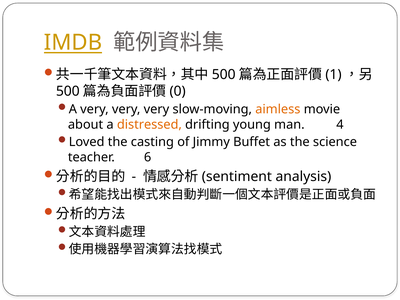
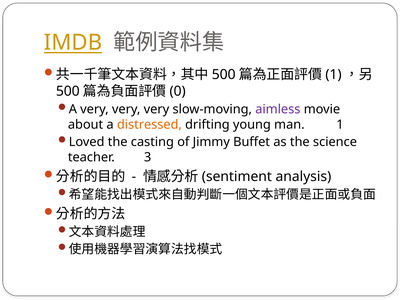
aimless colour: orange -> purple (278, 109)
man 4: 4 -> 1 (340, 125)
6: 6 -> 3 (148, 157)
